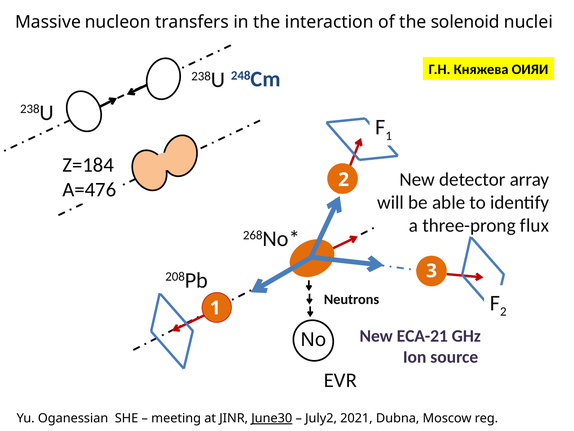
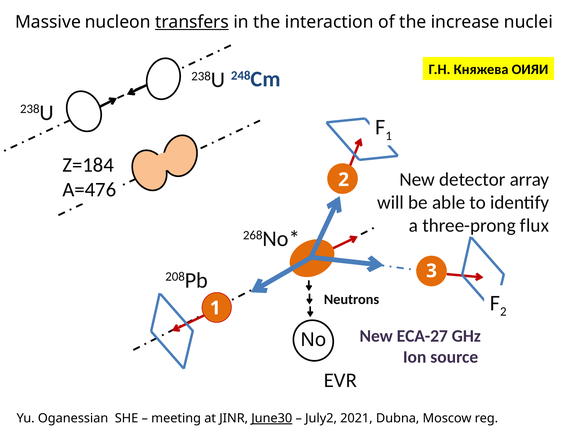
transfers underline: none -> present (192, 22)
solenoid: solenoid -> increase (465, 22)
ECA-21: ECA-21 -> ECA-27 (422, 336)
